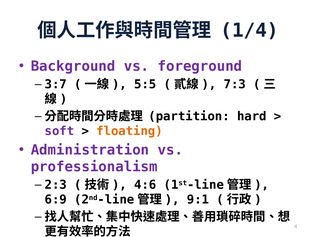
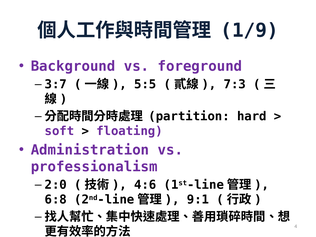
1/4: 1/4 -> 1/9 (249, 31)
floating colour: orange -> purple (130, 131)
2:3: 2:3 -> 2:0 (56, 185)
6:9: 6:9 -> 6:8 (56, 200)
